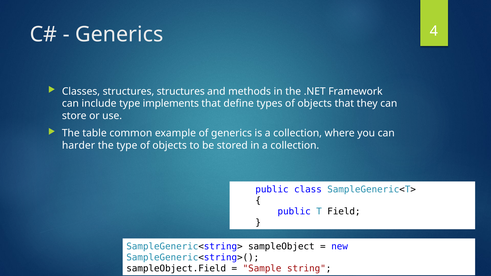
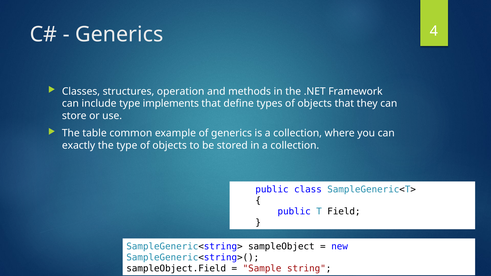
structures structures: structures -> operation (181, 91)
harder: harder -> exactly (79, 146)
